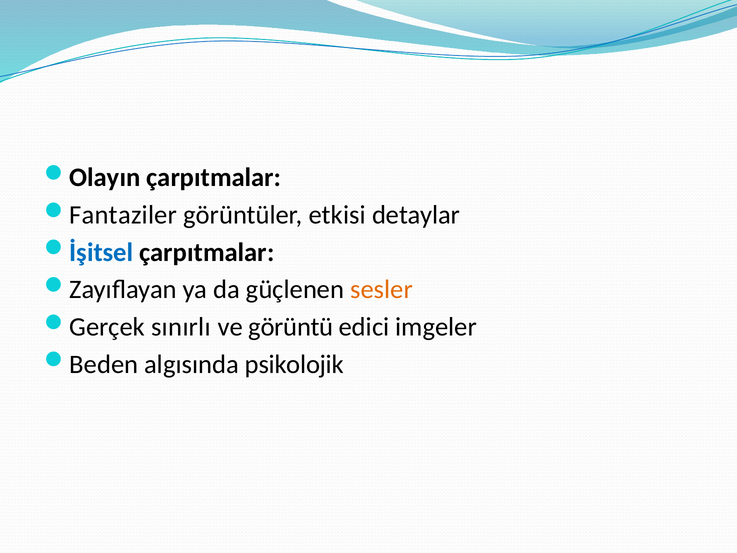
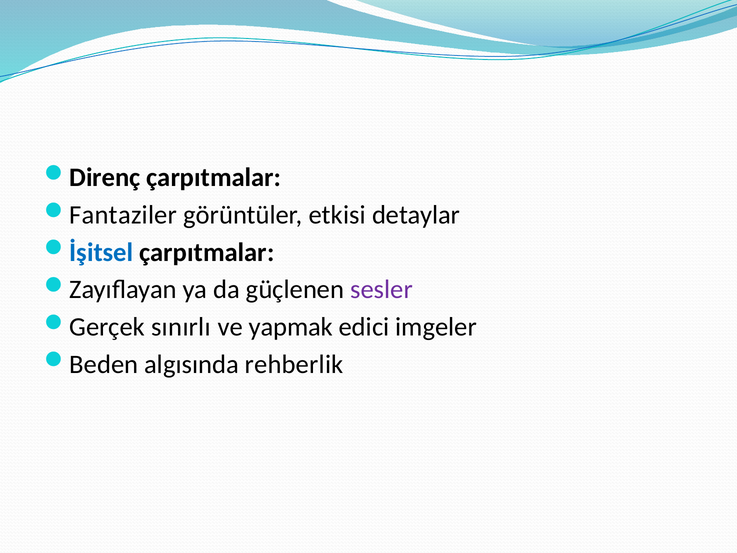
Olayın: Olayın -> Direnç (105, 178)
sesler colour: orange -> purple (382, 289)
görüntü: görüntü -> yapmak (291, 327)
psikolojik: psikolojik -> rehberlik (294, 364)
